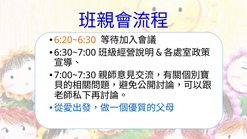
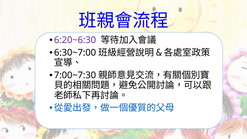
6:20~6:30 colour: orange -> purple (75, 40)
